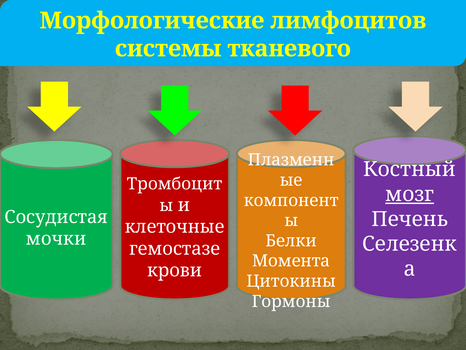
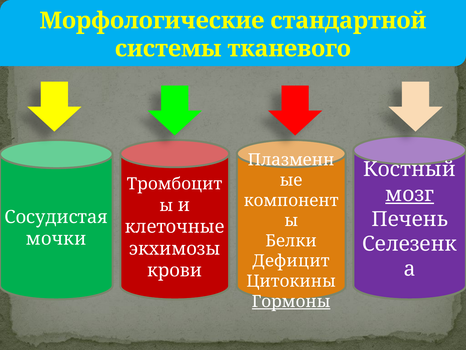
лимфоцитов: лимфоцитов -> стандартной (348, 21)
гемостазе: гемостазе -> экхимозы (175, 248)
Момента: Момента -> Дефицит (291, 261)
Гормоны underline: none -> present (291, 301)
